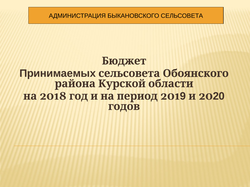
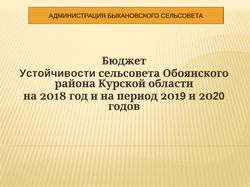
Принимаемых: Принимаемых -> Устойчивости (58, 74)
